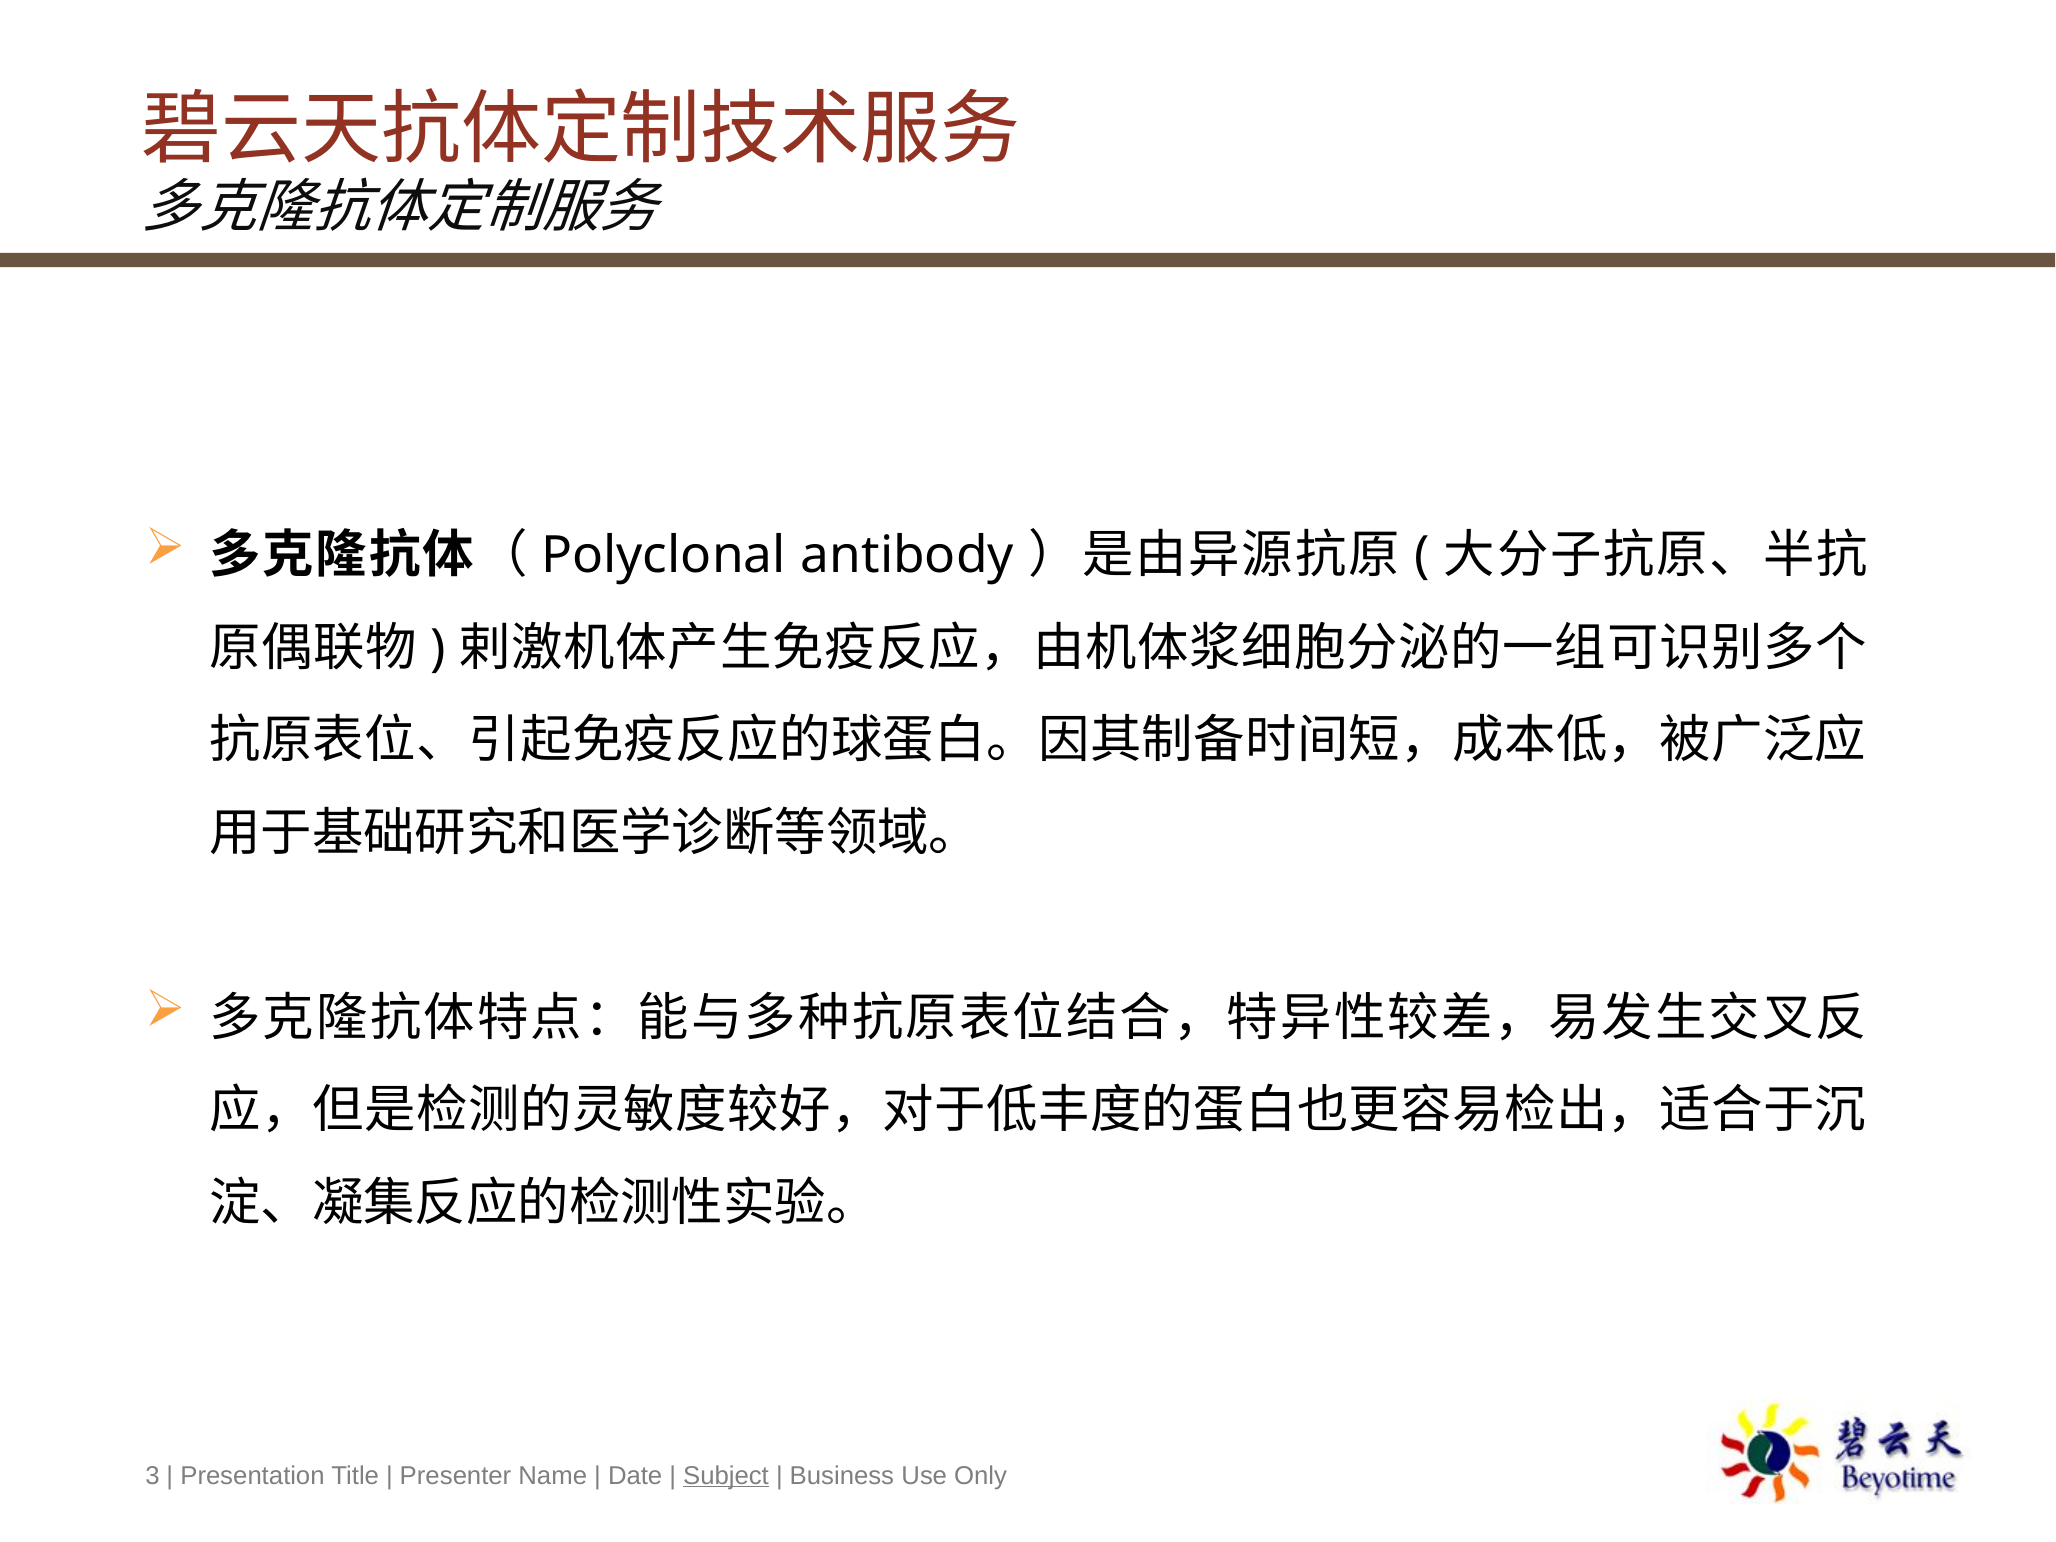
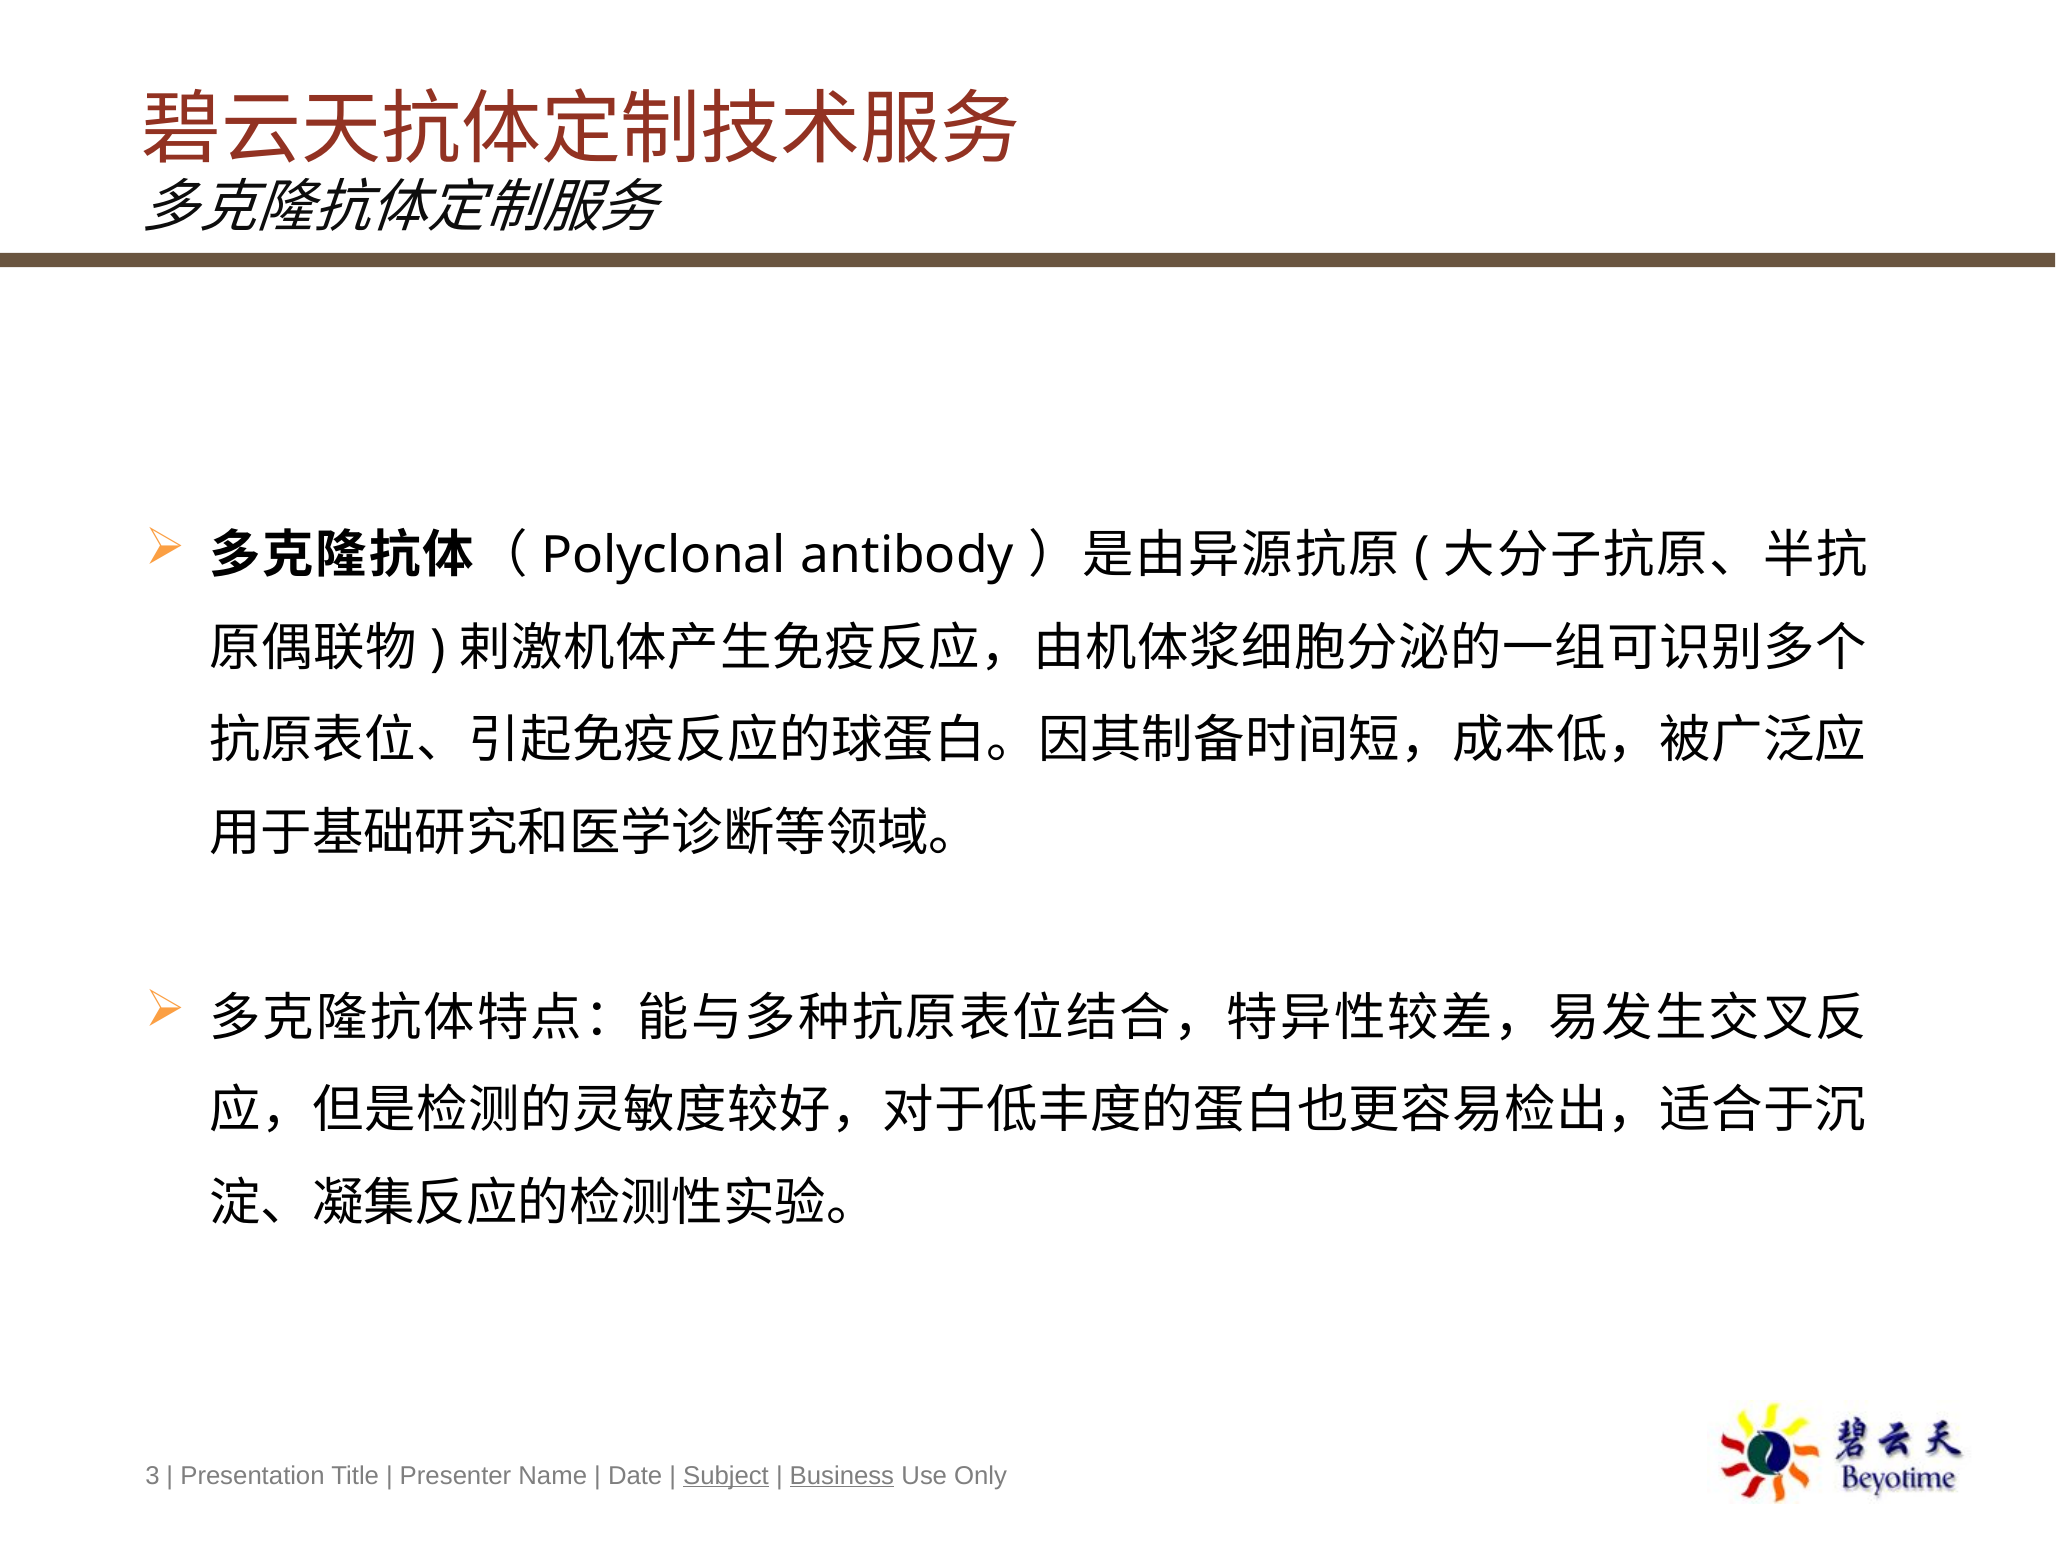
Business underline: none -> present (842, 1476)
